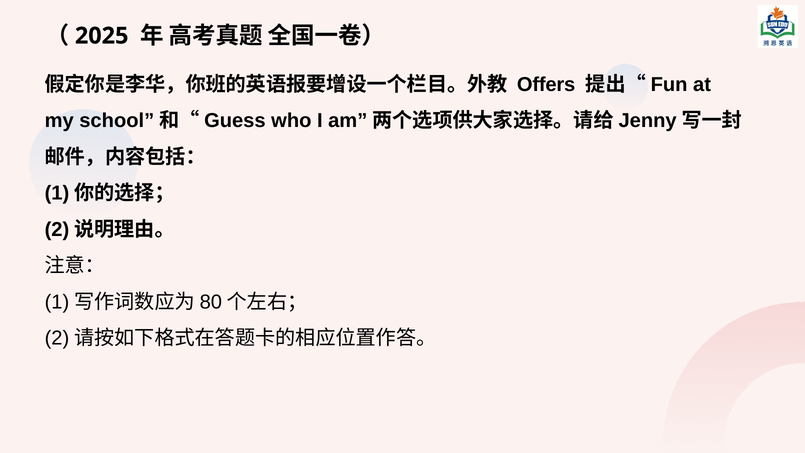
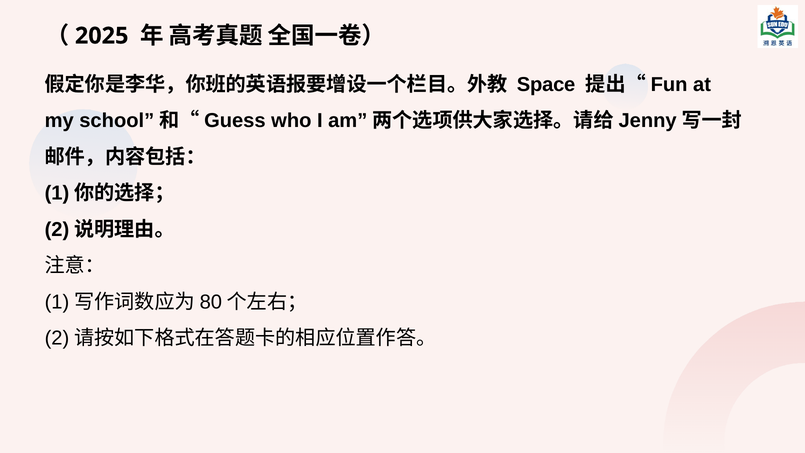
Offers: Offers -> Space (546, 84)
